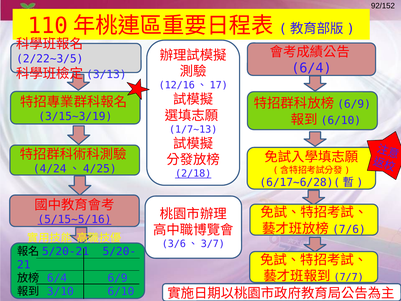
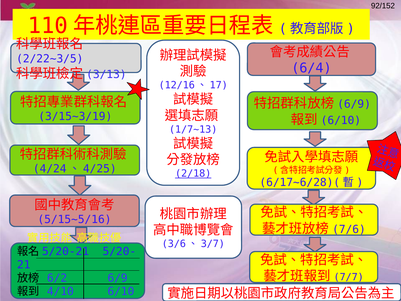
5/15~5/16 underline: present -> none (74, 219)
6/4: 6/4 -> 6/2 (57, 278)
3/10: 3/10 -> 4/10 (60, 291)
